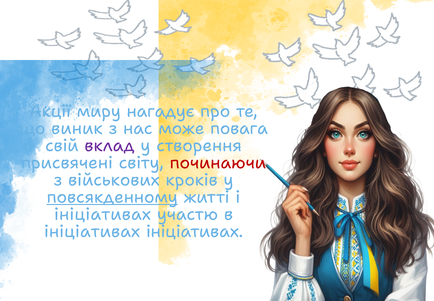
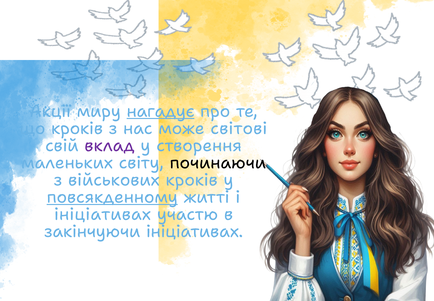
нагадує underline: none -> present (161, 111)
що виник: виник -> кроків (77, 128)
повага: повага -> світові (239, 128)
присвячені: присвячені -> маленьких (67, 162)
починаючи colour: red -> black (218, 162)
ініціативах: ініціативах -> закінчуючи (92, 231)
